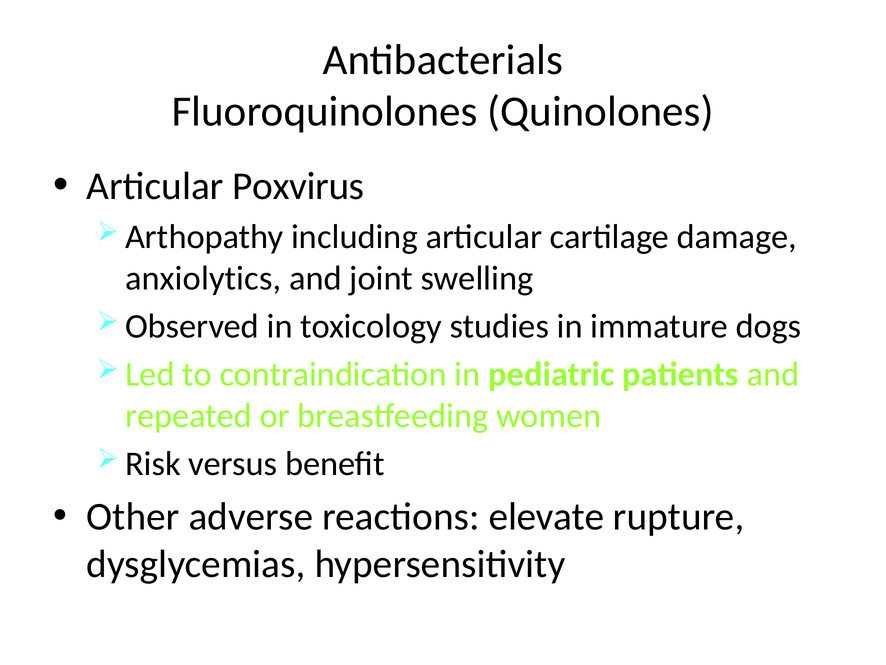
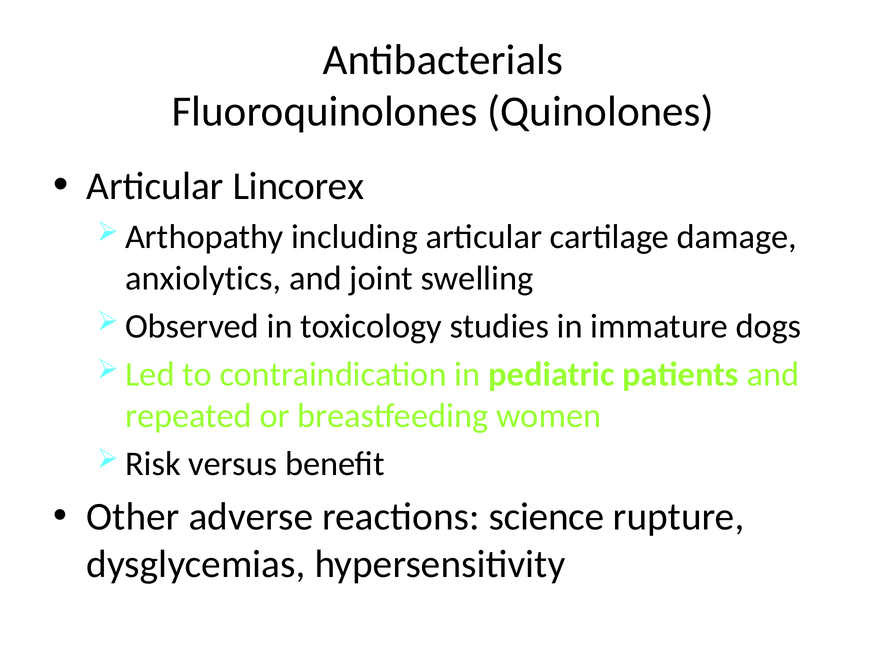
Poxvirus: Poxvirus -> Lincorex (298, 186)
elevate: elevate -> science (547, 516)
